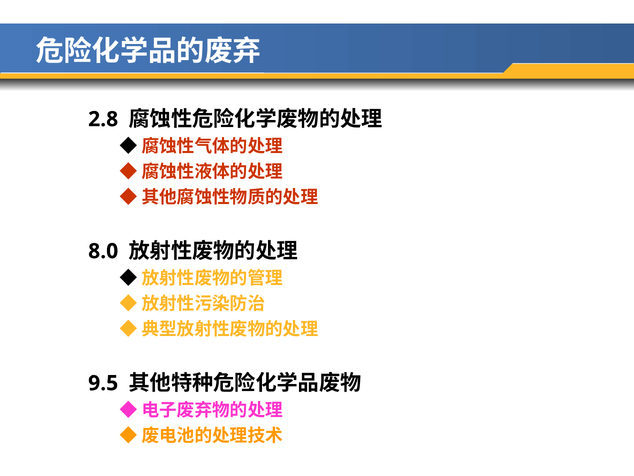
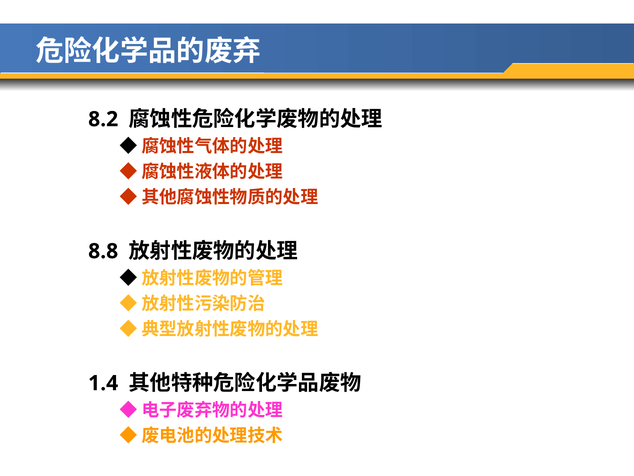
2.8: 2.8 -> 8.2 (103, 119)
8.0: 8.0 -> 8.8 (103, 251)
9.5: 9.5 -> 1.4 (103, 383)
